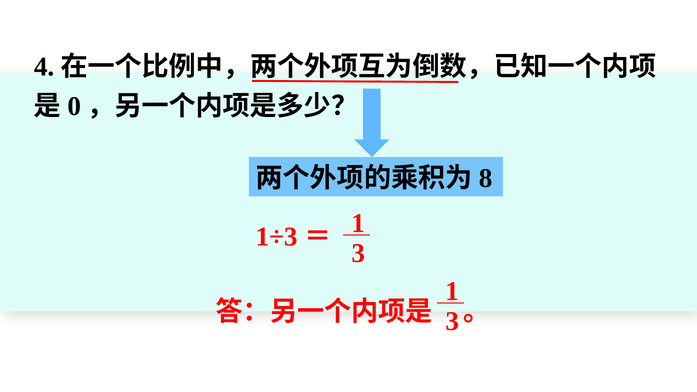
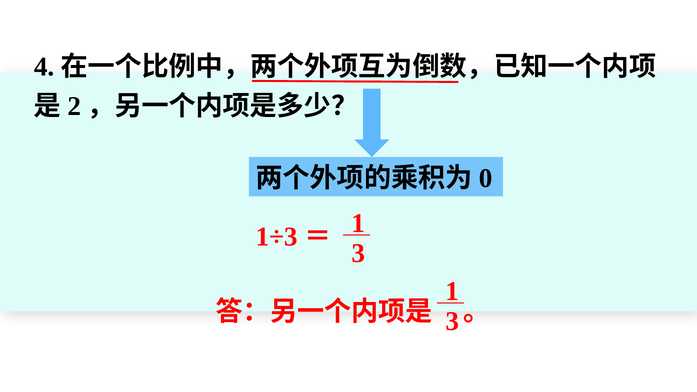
0: 0 -> 2 (74, 106)
8: 8 -> 0 (486, 179)
